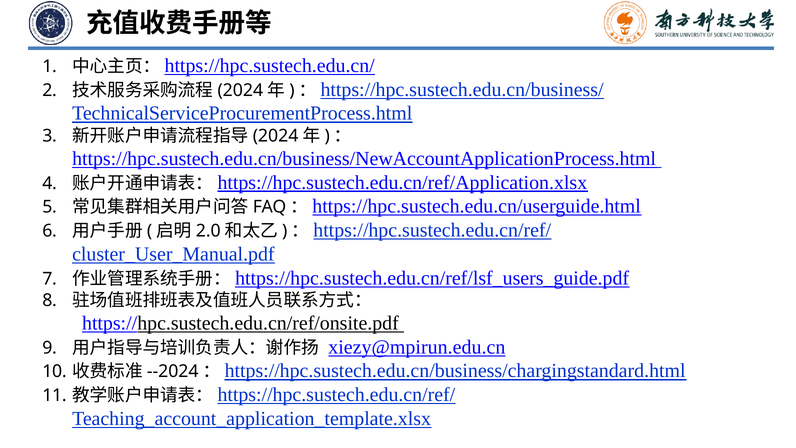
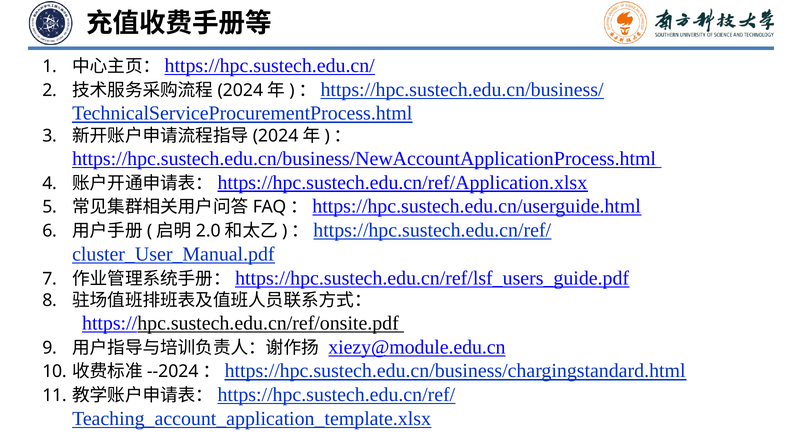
xiezy@mpirun.edu.cn: xiezy@mpirun.edu.cn -> xiezy@module.edu.cn (417, 347)
